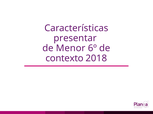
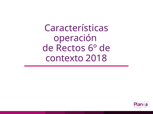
presentar: presentar -> operación (75, 38)
Menor: Menor -> Rectos (71, 48)
